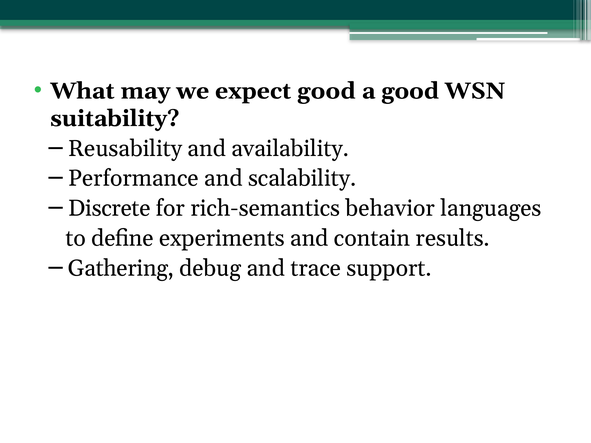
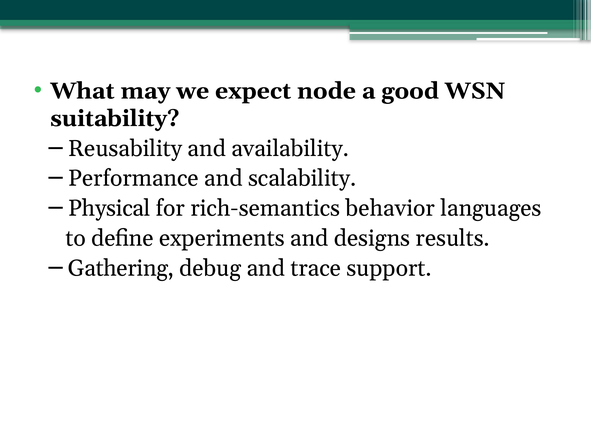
expect good: good -> node (327, 91)
Discrete: Discrete -> Physical (109, 209)
contain: contain -> designs (372, 238)
